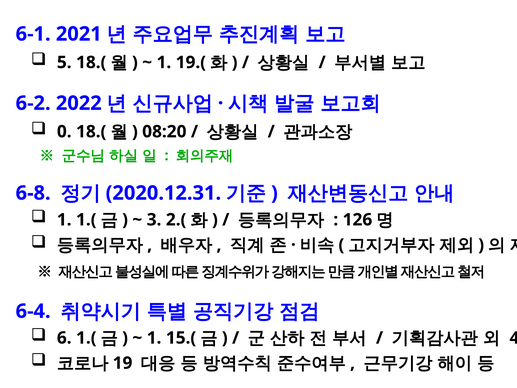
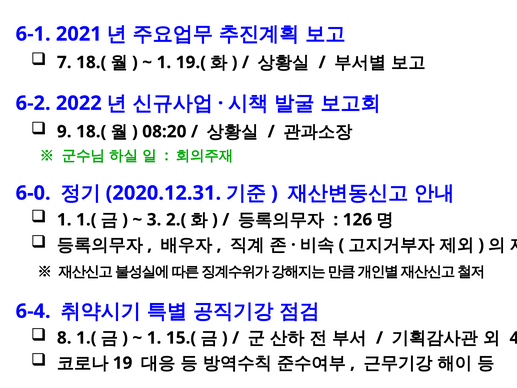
5: 5 -> 7 (64, 62)
0: 0 -> 9 (64, 132)
6-8: 6-8 -> 6-0 (33, 193)
6: 6 -> 8 (64, 338)
